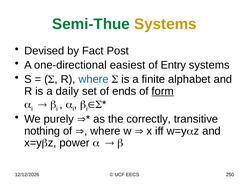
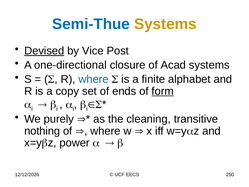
Semi-Thue colour: green -> blue (91, 24)
Devised underline: none -> present (44, 51)
Fact: Fact -> Vice (93, 51)
easiest: easiest -> closure (128, 65)
Entry: Entry -> Acad (173, 65)
daily: daily -> copy (67, 91)
correctly: correctly -> cleaning (149, 119)
